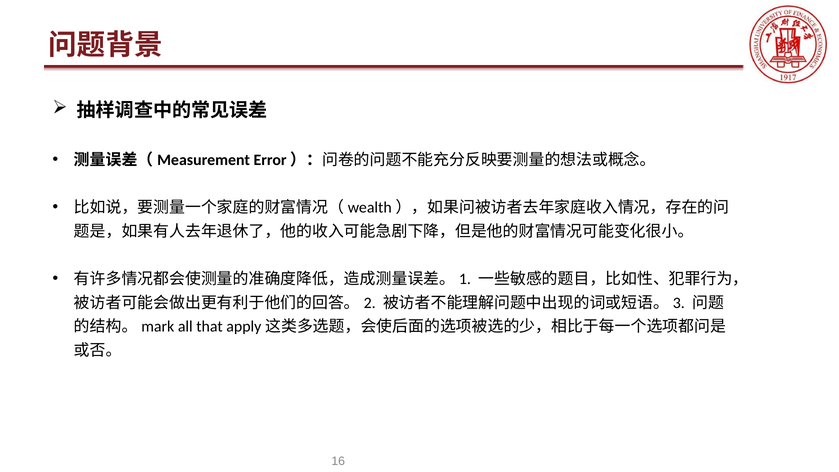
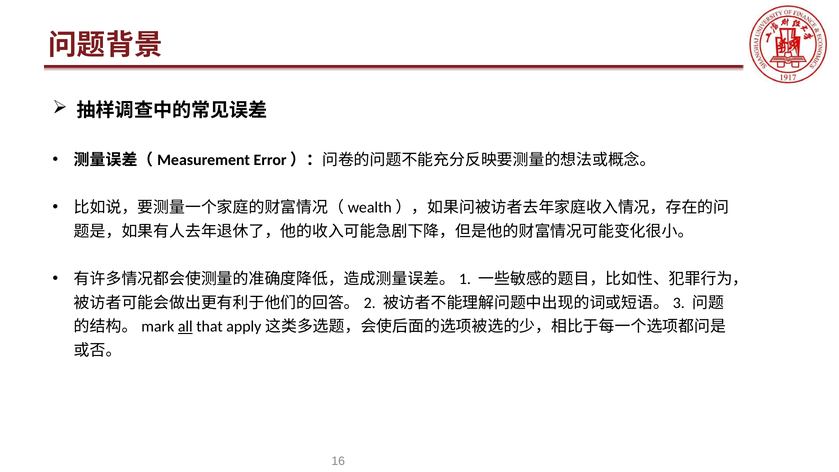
all underline: none -> present (185, 327)
